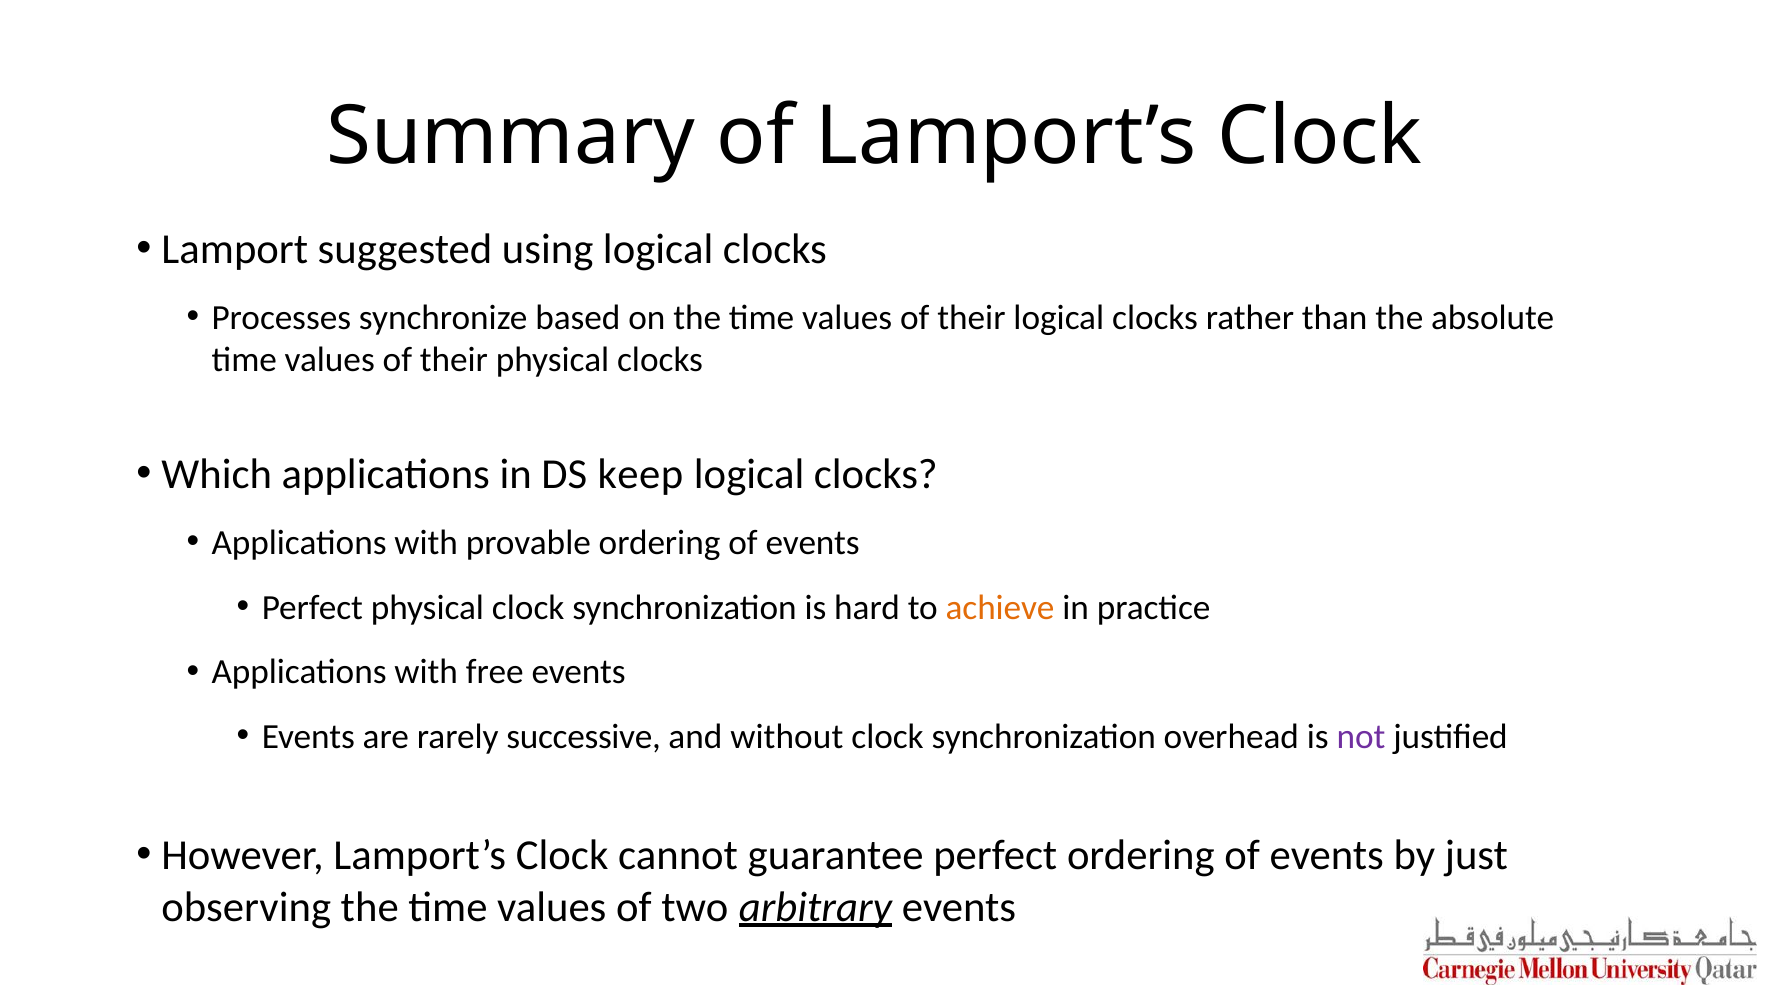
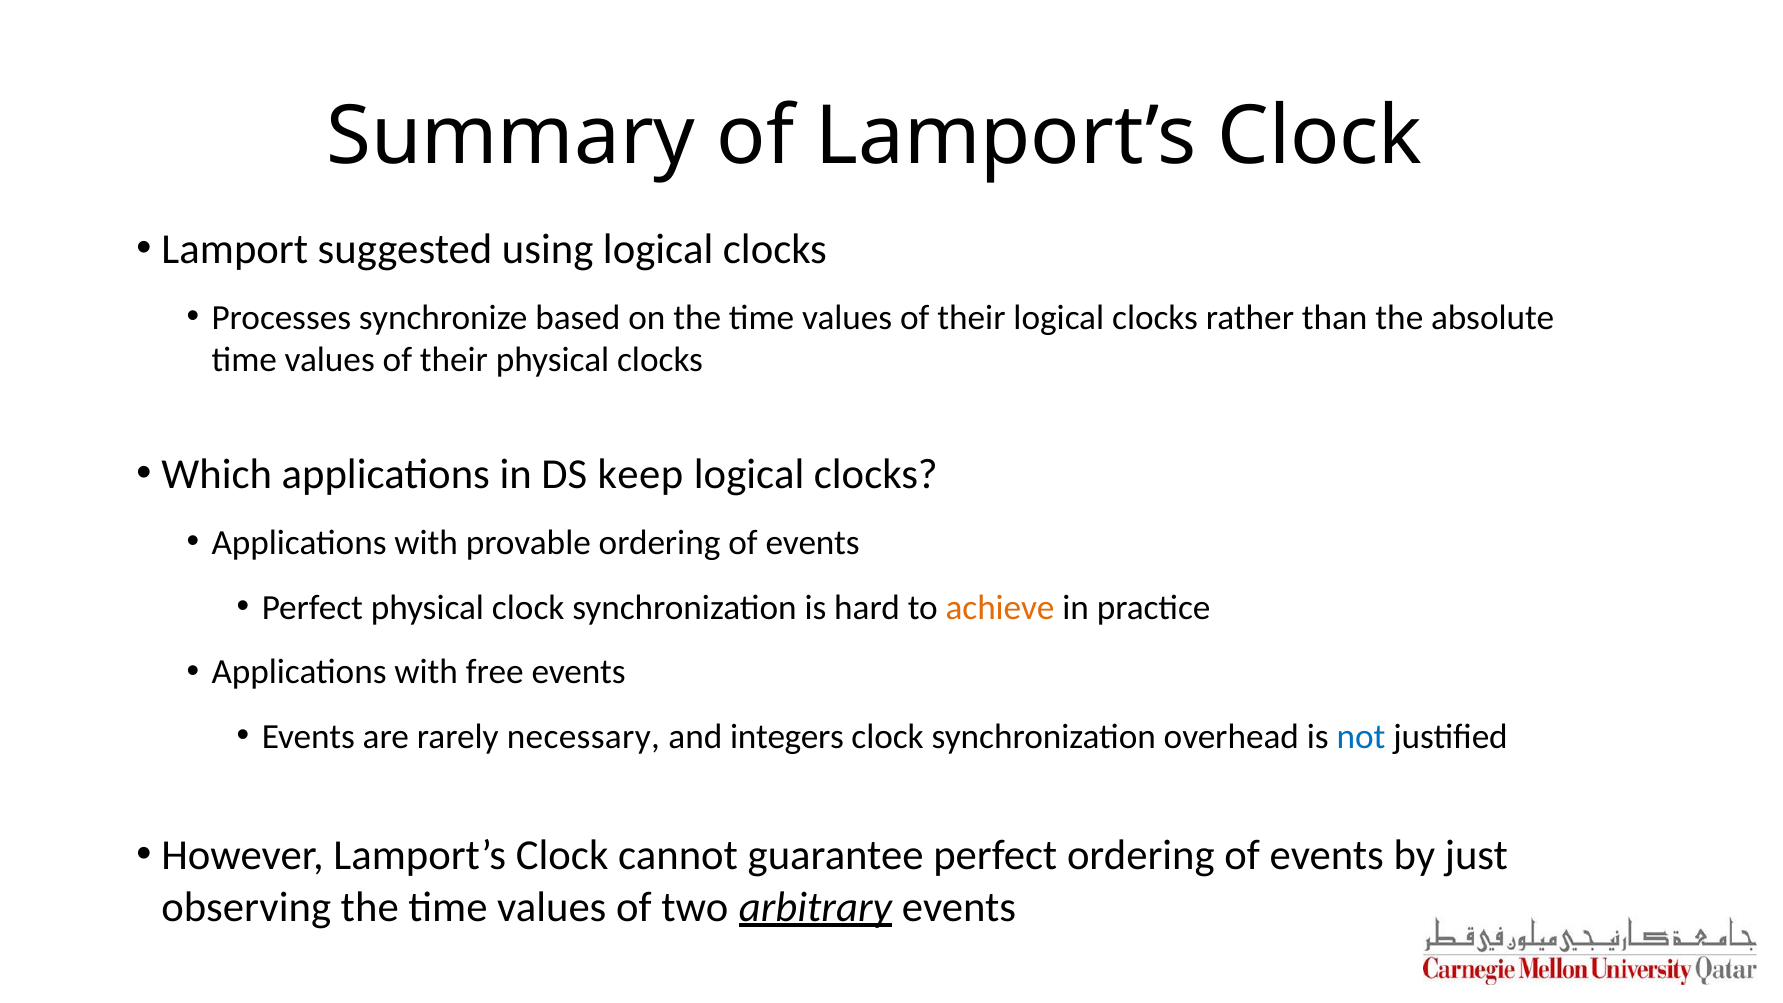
successive: successive -> necessary (583, 737)
without: without -> integers (787, 737)
not colour: purple -> blue (1361, 737)
